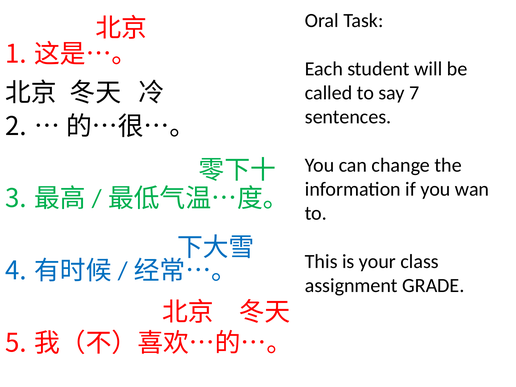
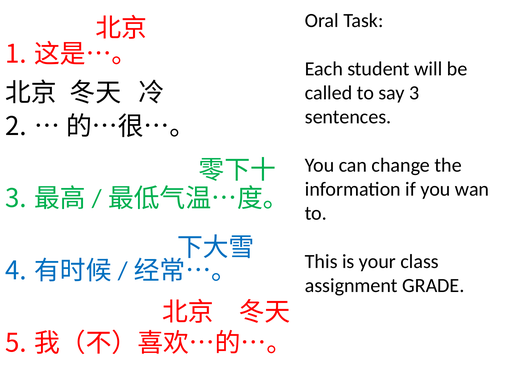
say 7: 7 -> 3 (414, 93)
